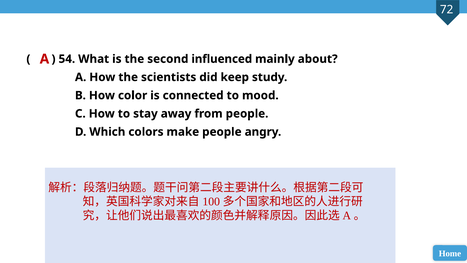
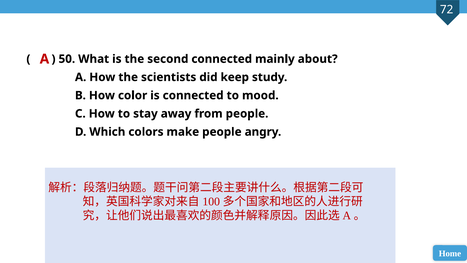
54: 54 -> 50 (67, 59)
second influenced: influenced -> connected (222, 59)
